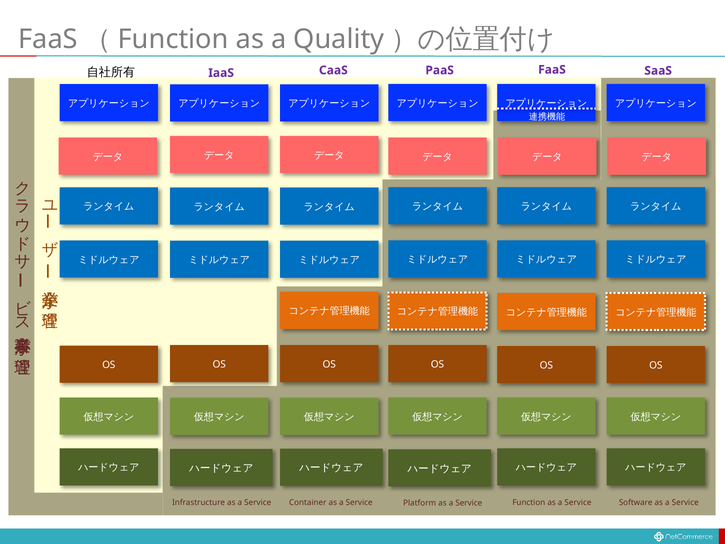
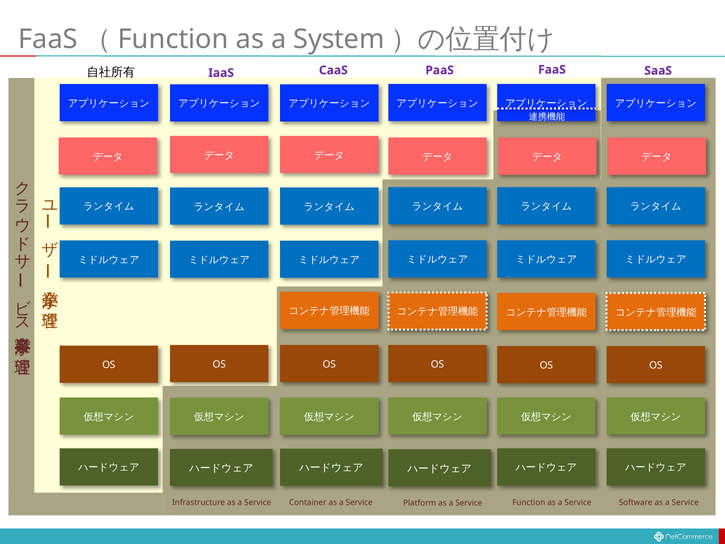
Quality: Quality -> System (339, 39)
